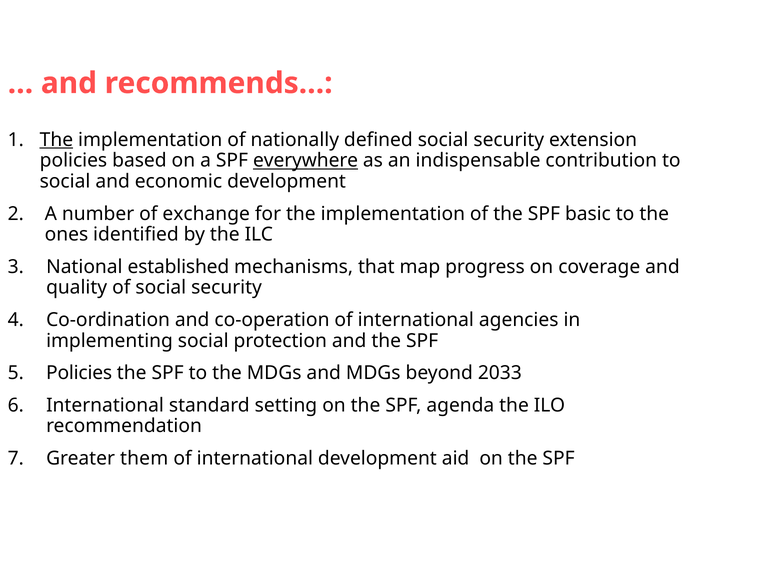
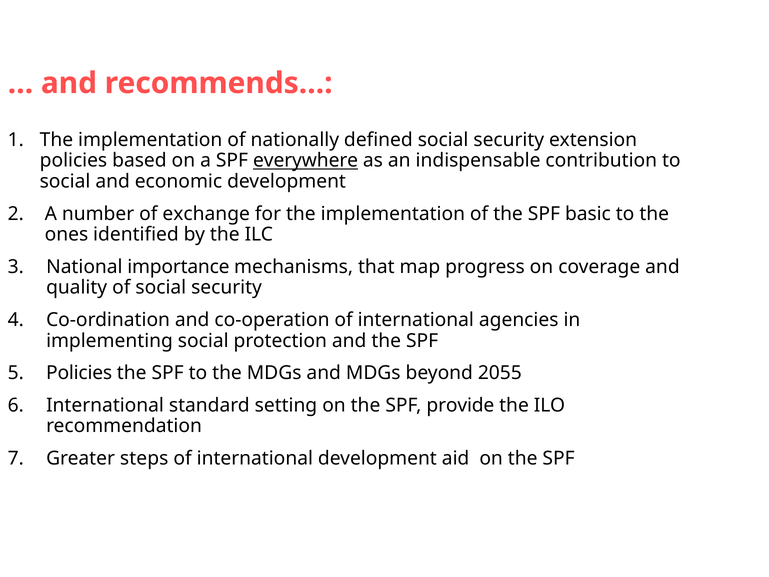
The underline: present -> none (56, 140)
established: established -> importance (178, 267)
2033: 2033 -> 2055 (500, 373)
agenda: agenda -> provide (460, 405)
them: them -> steps (144, 458)
